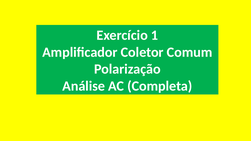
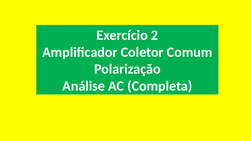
1: 1 -> 2 (155, 35)
